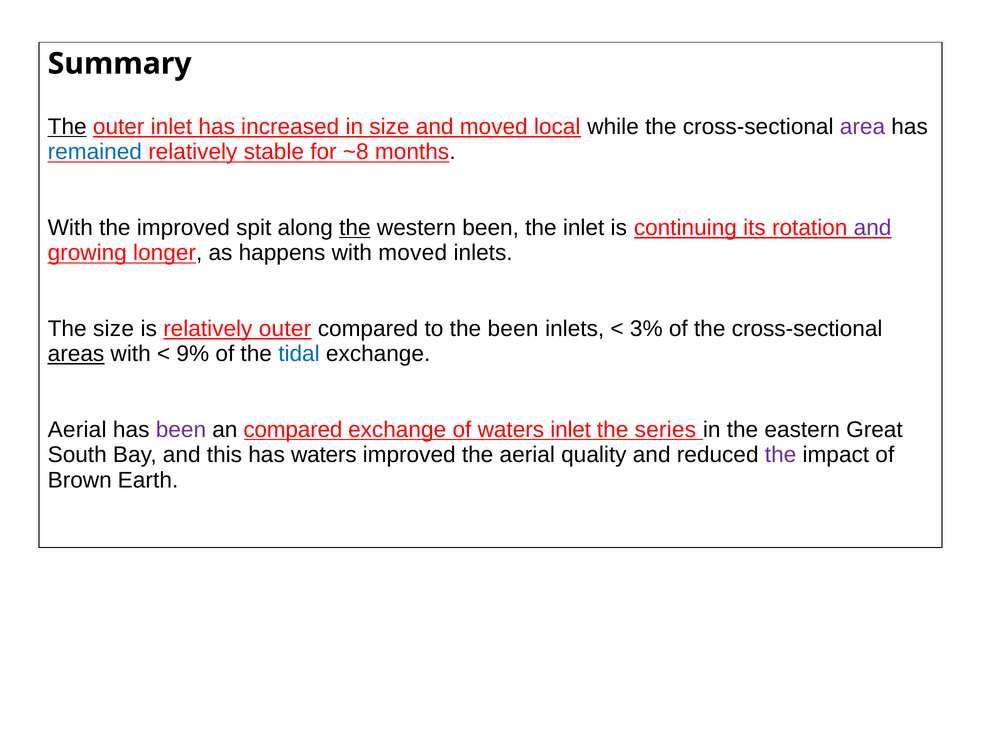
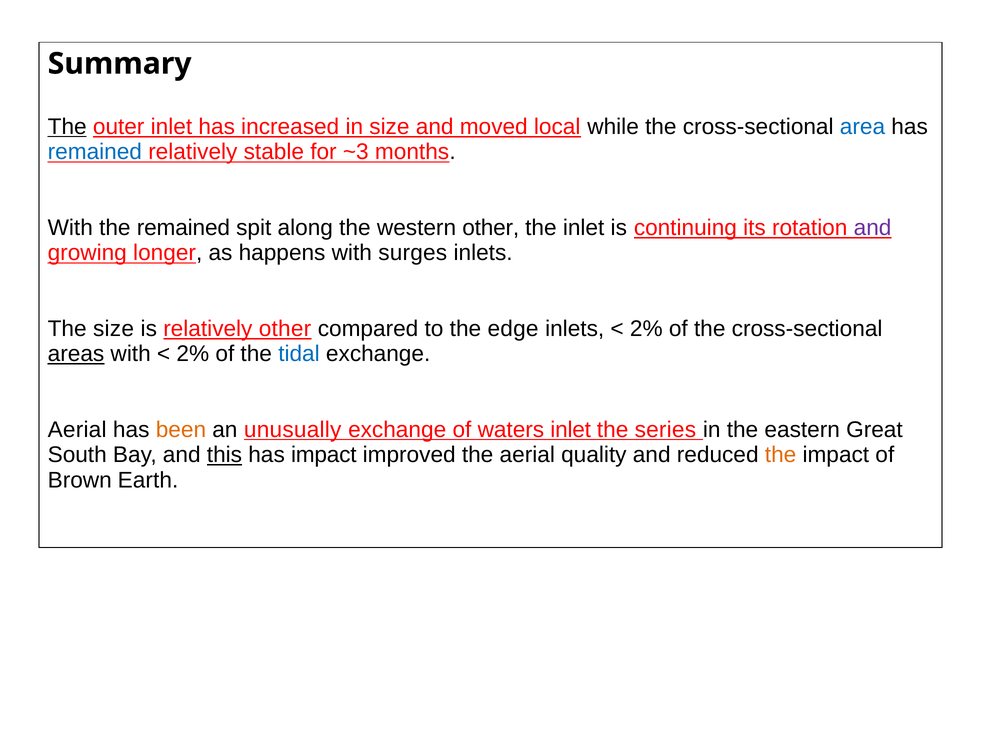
area colour: purple -> blue (862, 127)
~8: ~8 -> ~3 (356, 152)
the improved: improved -> remained (183, 228)
the underline: present -> none (355, 228)
western been: been -> other (491, 228)
with moved: moved -> surges (413, 253)
relatively outer: outer -> other (285, 329)
the been: been -> edge (513, 329)
3%: 3% -> 2% (646, 329)
9%: 9% -> 2% (193, 354)
been colour: purple -> orange (181, 430)
an compared: compared -> unusually (293, 430)
this underline: none -> present (224, 455)
has waters: waters -> impact (324, 455)
the colour: purple -> orange (781, 455)
